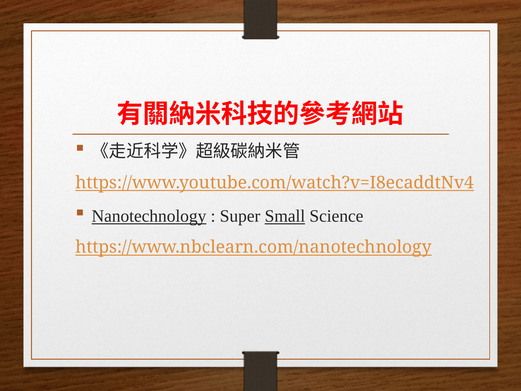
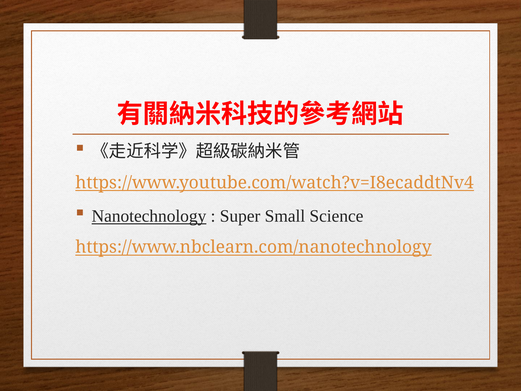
Small underline: present -> none (285, 216)
